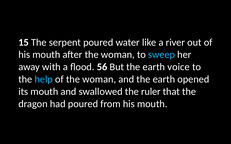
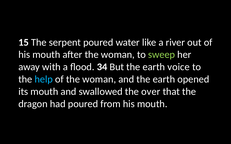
sweep colour: light blue -> light green (162, 55)
56: 56 -> 34 (102, 67)
ruler: ruler -> over (151, 92)
